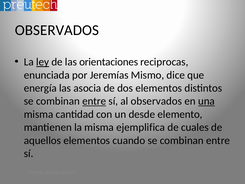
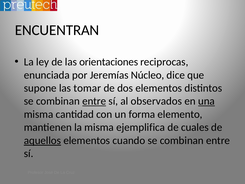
OBSERVADOS: OBSERVADOS -> ENCUENTRAN (57, 30)
ley underline: present -> none (43, 62)
Mismo: Mismo -> Núcleo (148, 75)
energía: energía -> supone (40, 88)
asocia: asocia -> tomar (87, 88)
desde: desde -> forma (142, 114)
aquellos underline: none -> present (42, 140)
